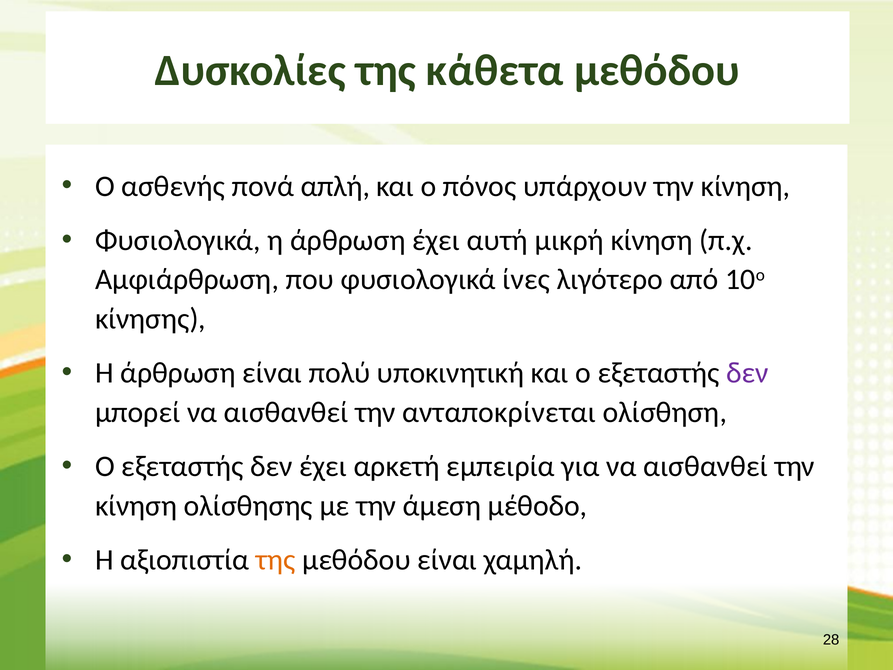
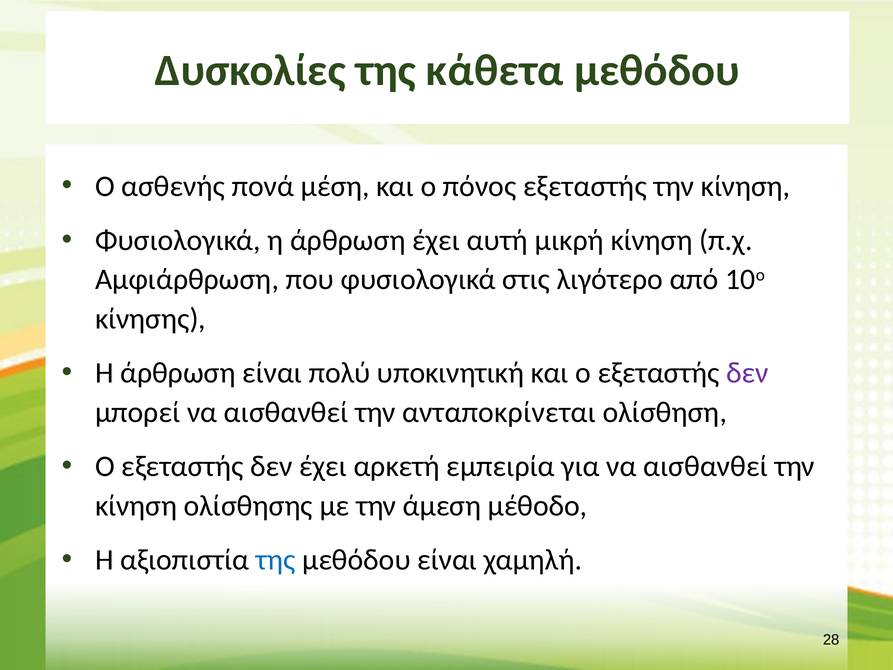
απλή: απλή -> μέση (335, 186)
πόνος υπάρχουν: υπάρχουν -> εξεταστής (585, 186)
ίνες: ίνες -> στις (526, 280)
της colour: orange -> blue (276, 560)
